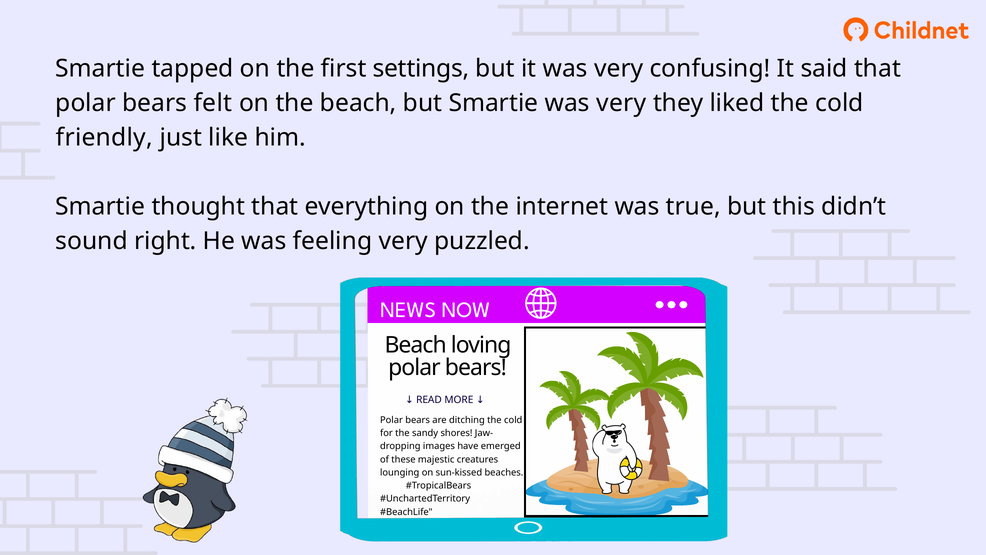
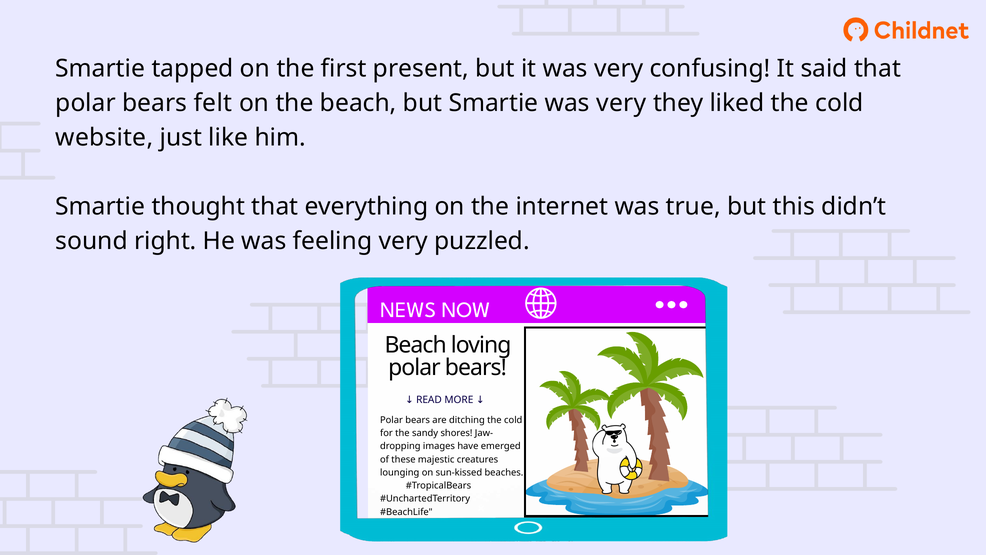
settings: settings -> present (421, 68)
friendly: friendly -> website (104, 137)
